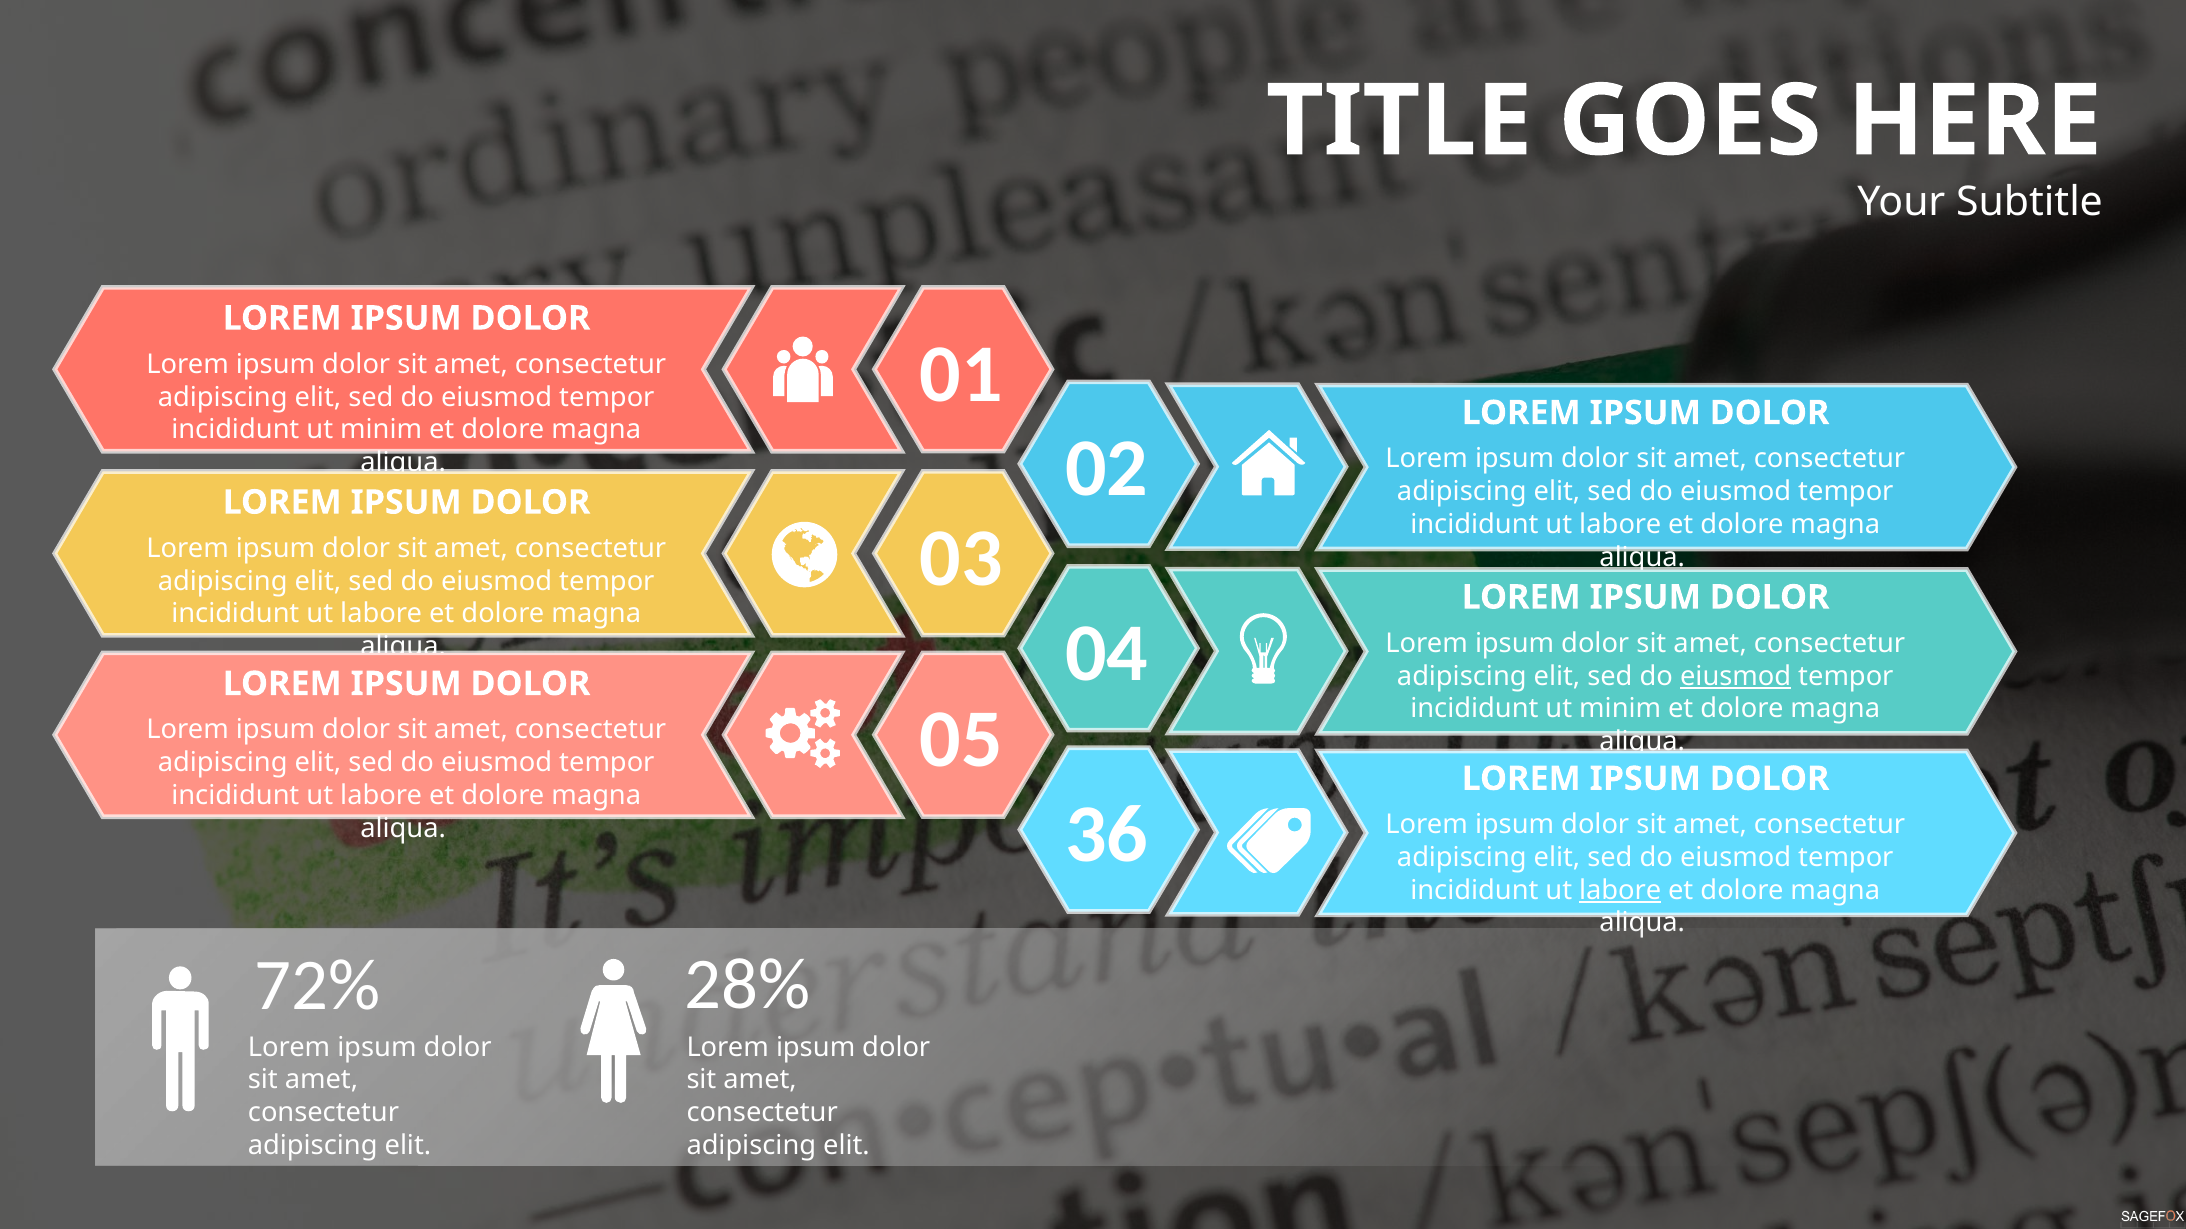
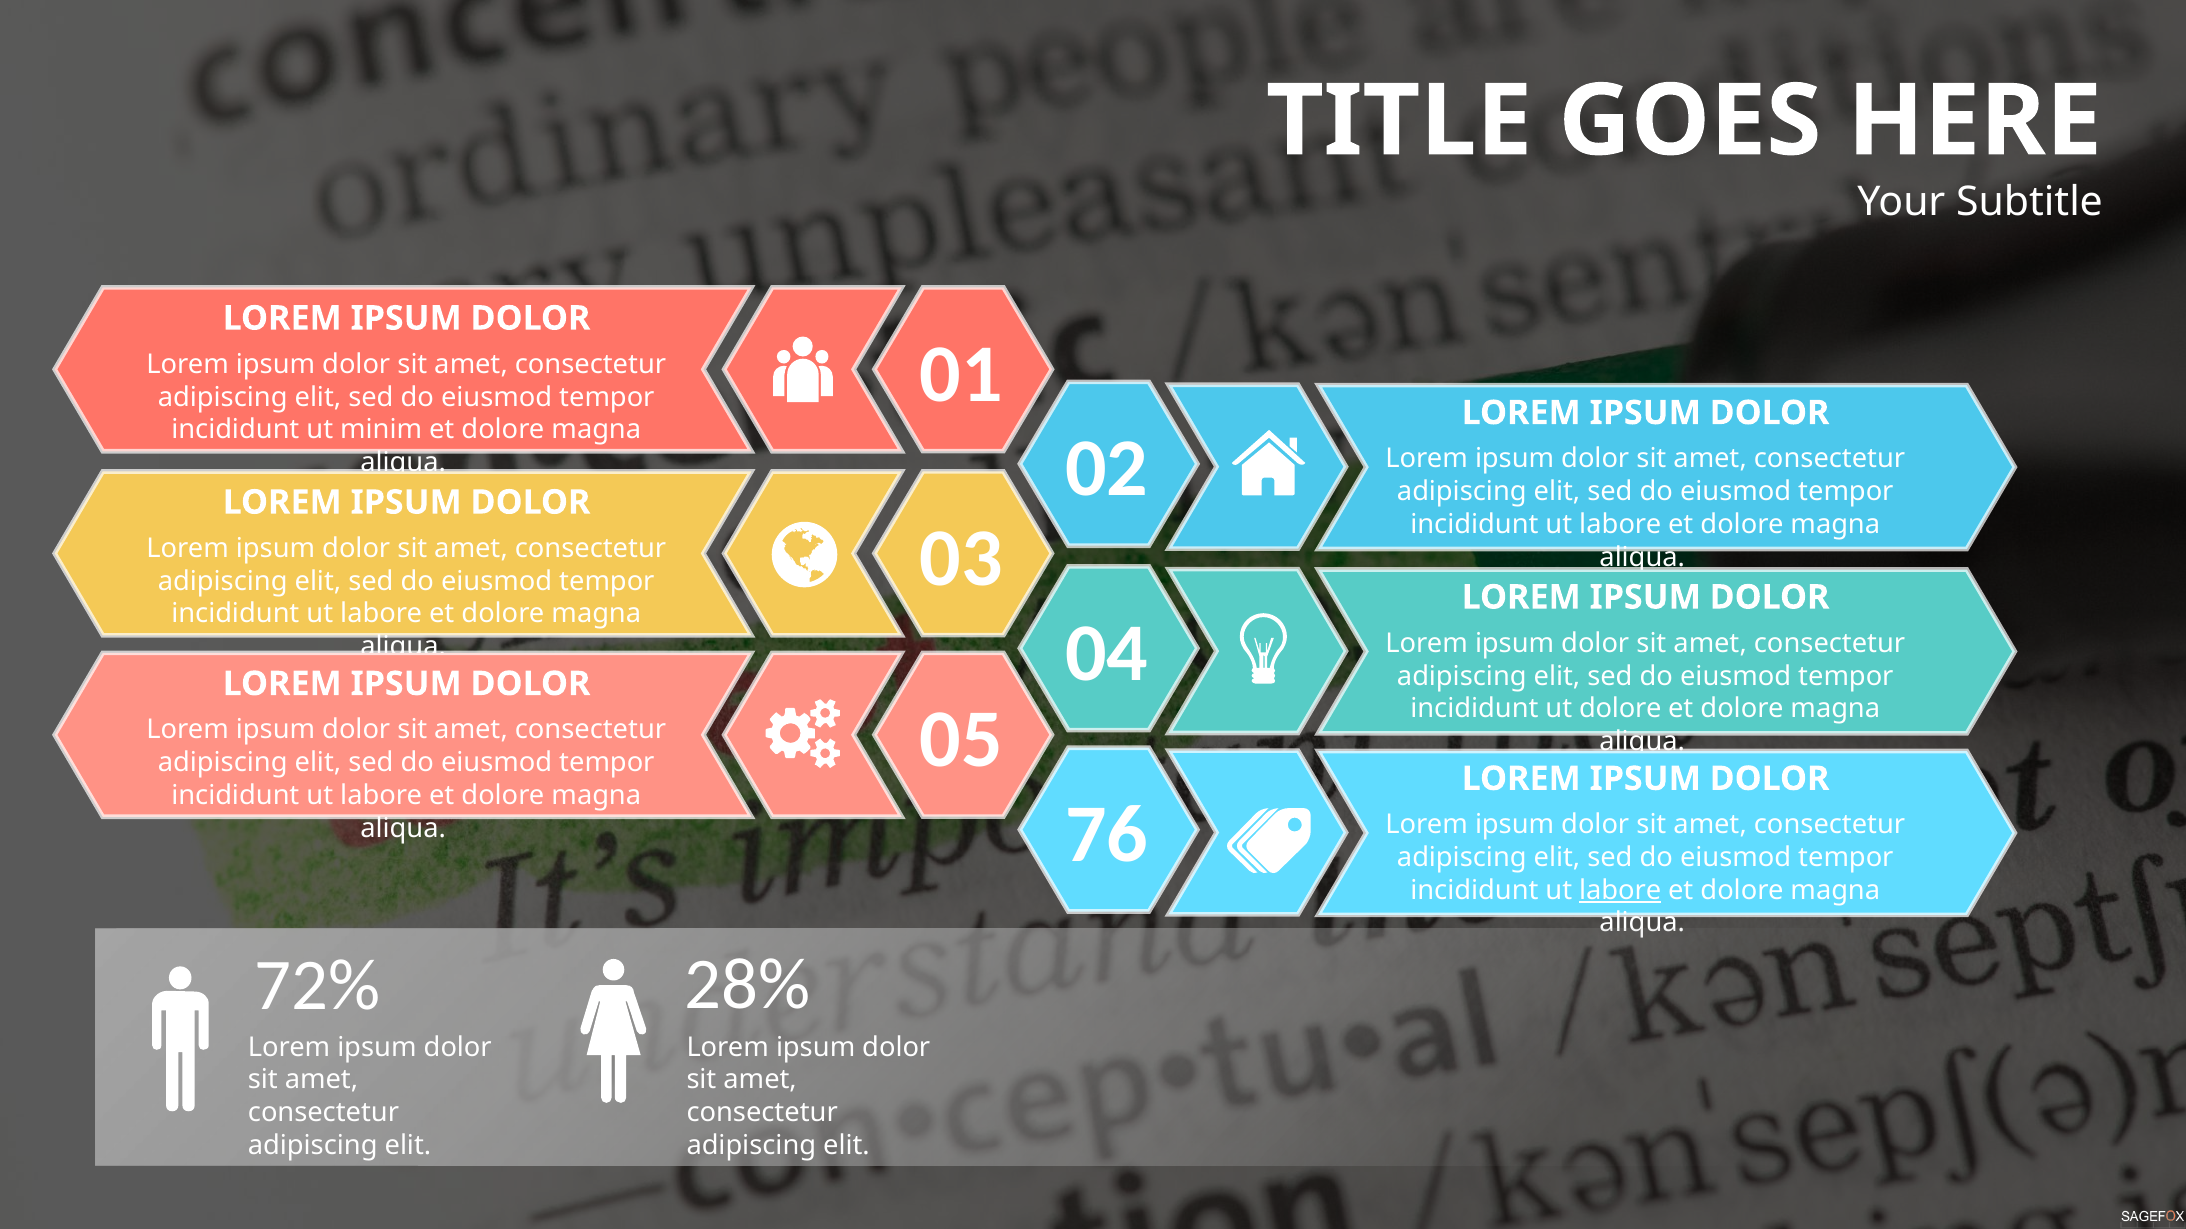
eiusmod underline: present -> none (1736, 676)
minim: minim -> dolore (1620, 709)
36: 36 -> 76 (1107, 835)
